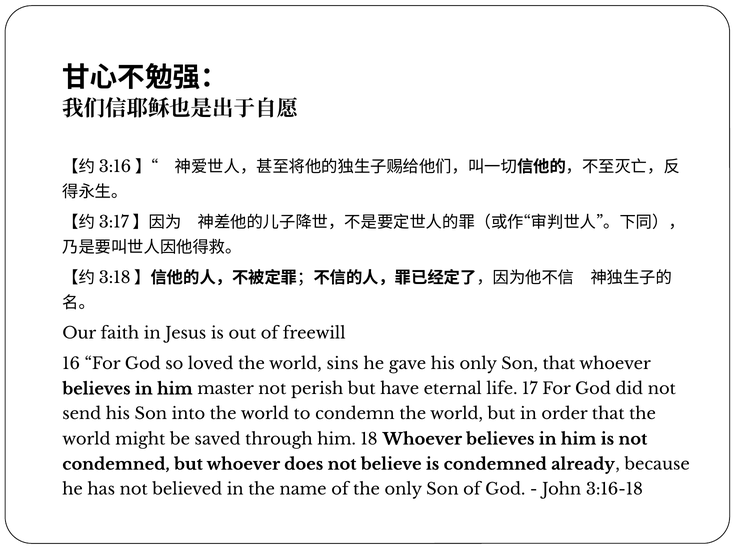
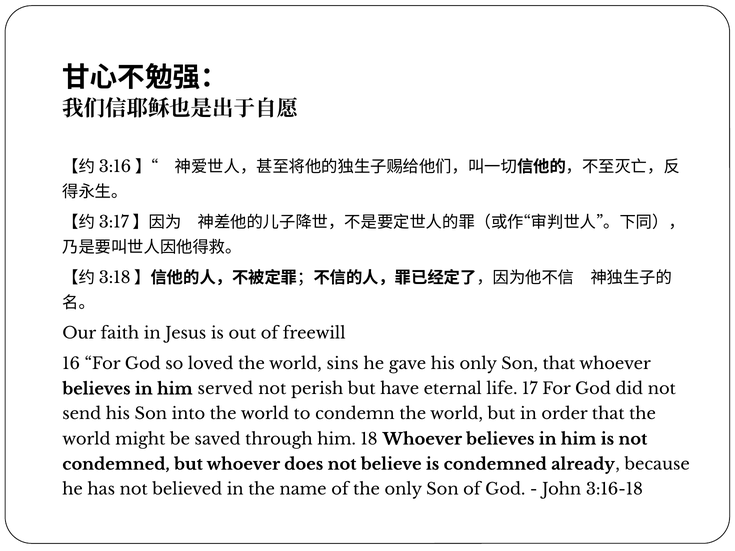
master: master -> served (225, 389)
